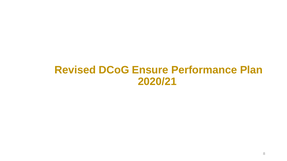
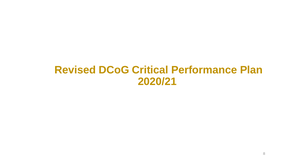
Ensure: Ensure -> Critical (150, 70)
